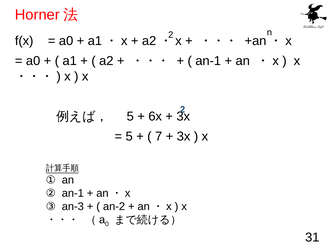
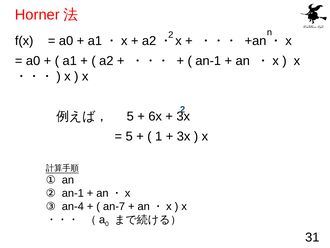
7: 7 -> 1 (159, 136)
an-3: an-3 -> an-4 (73, 206)
an-2: an-2 -> an-7 (114, 206)
